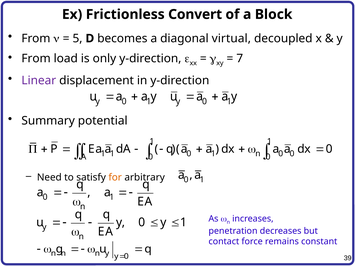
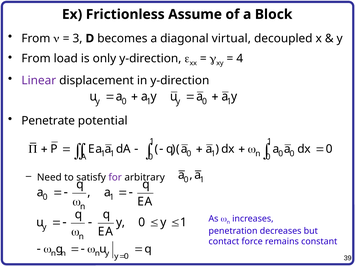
Convert: Convert -> Assume (195, 14)
5: 5 -> 3 (78, 38)
7: 7 -> 4 (240, 59)
Summary: Summary -> Penetrate (48, 121)
for colour: orange -> purple (115, 178)
